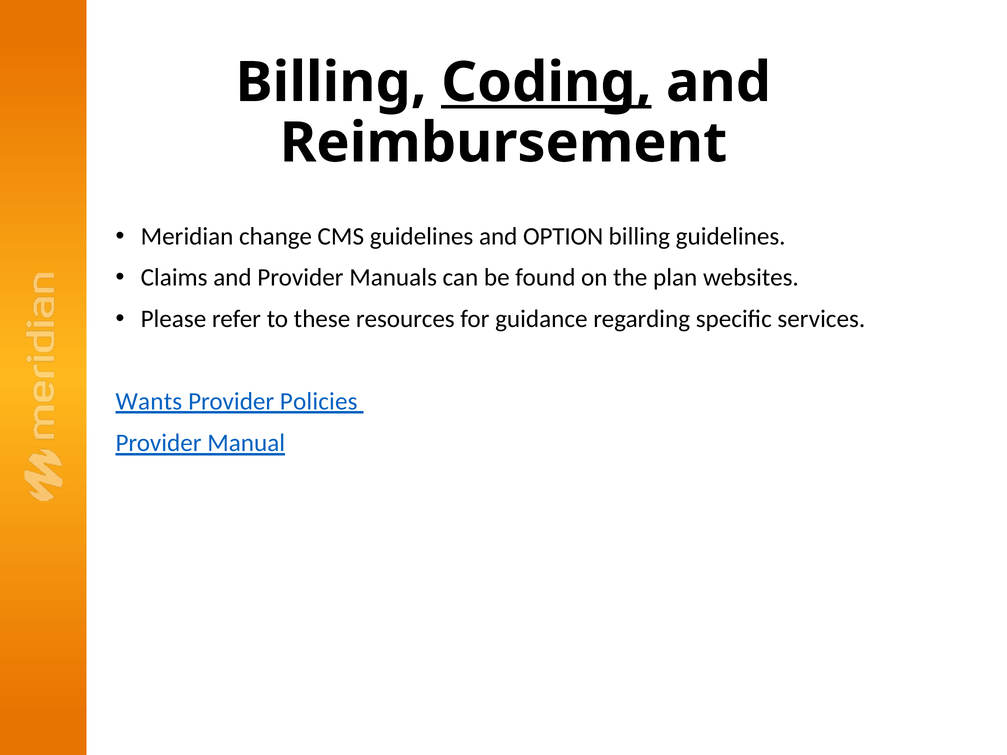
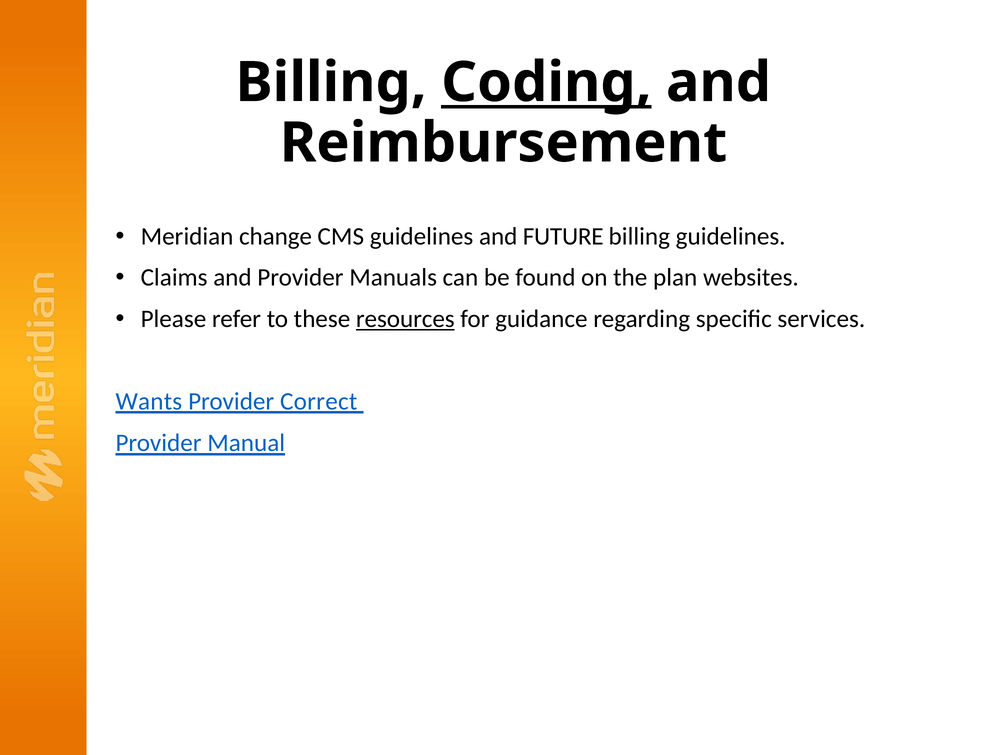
OPTION: OPTION -> FUTURE (563, 237)
resources underline: none -> present (405, 319)
Policies: Policies -> Correct (319, 402)
